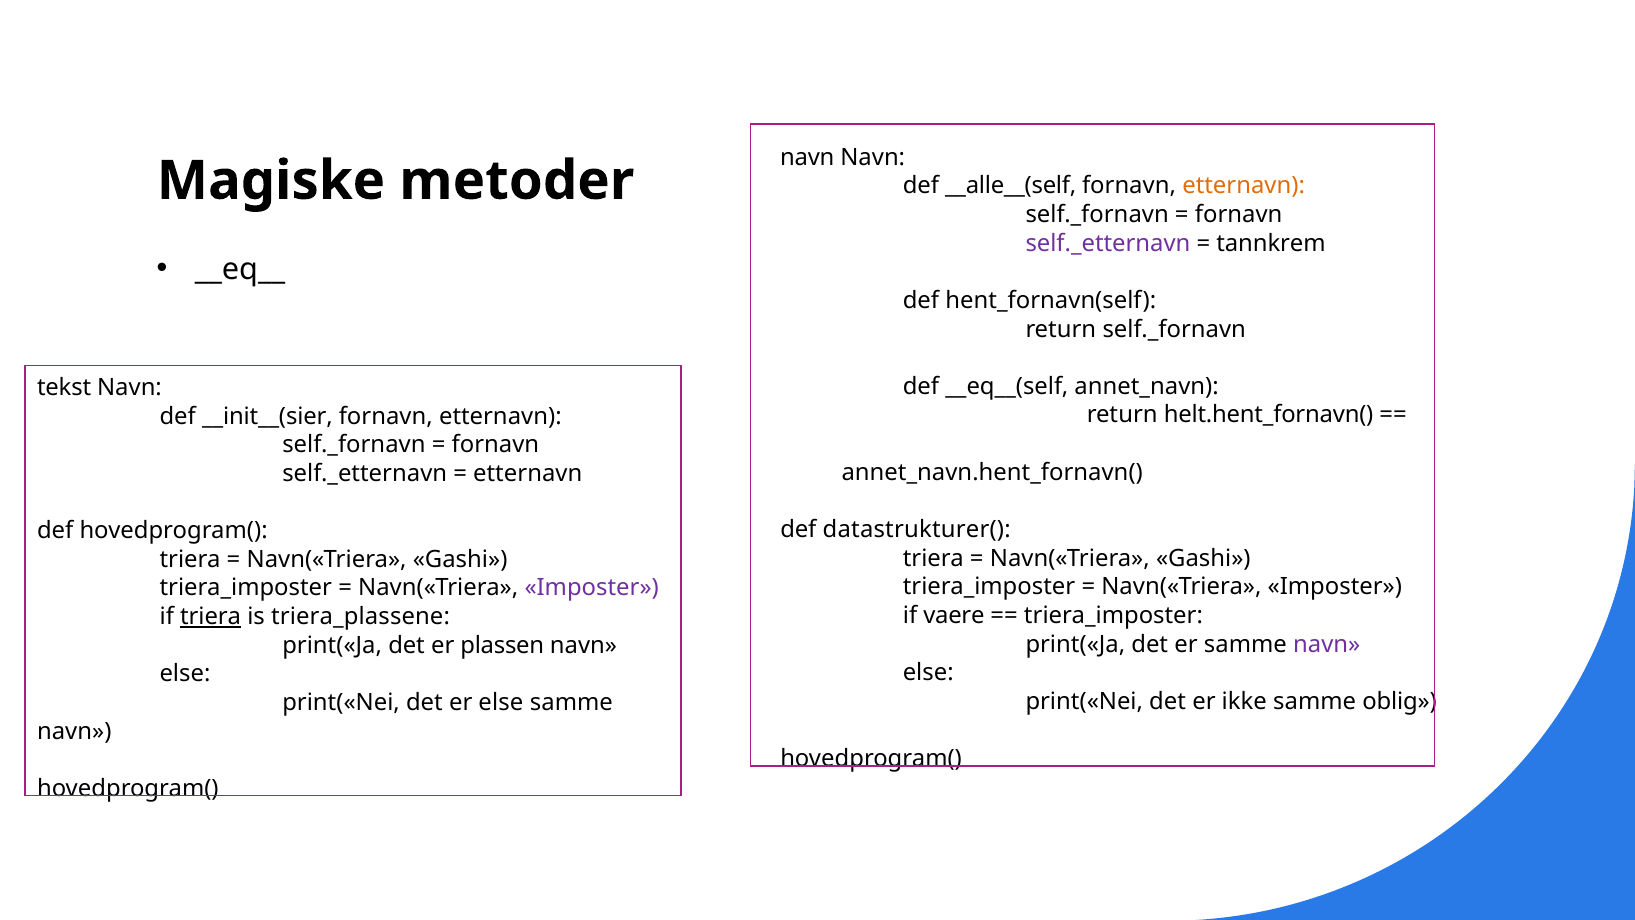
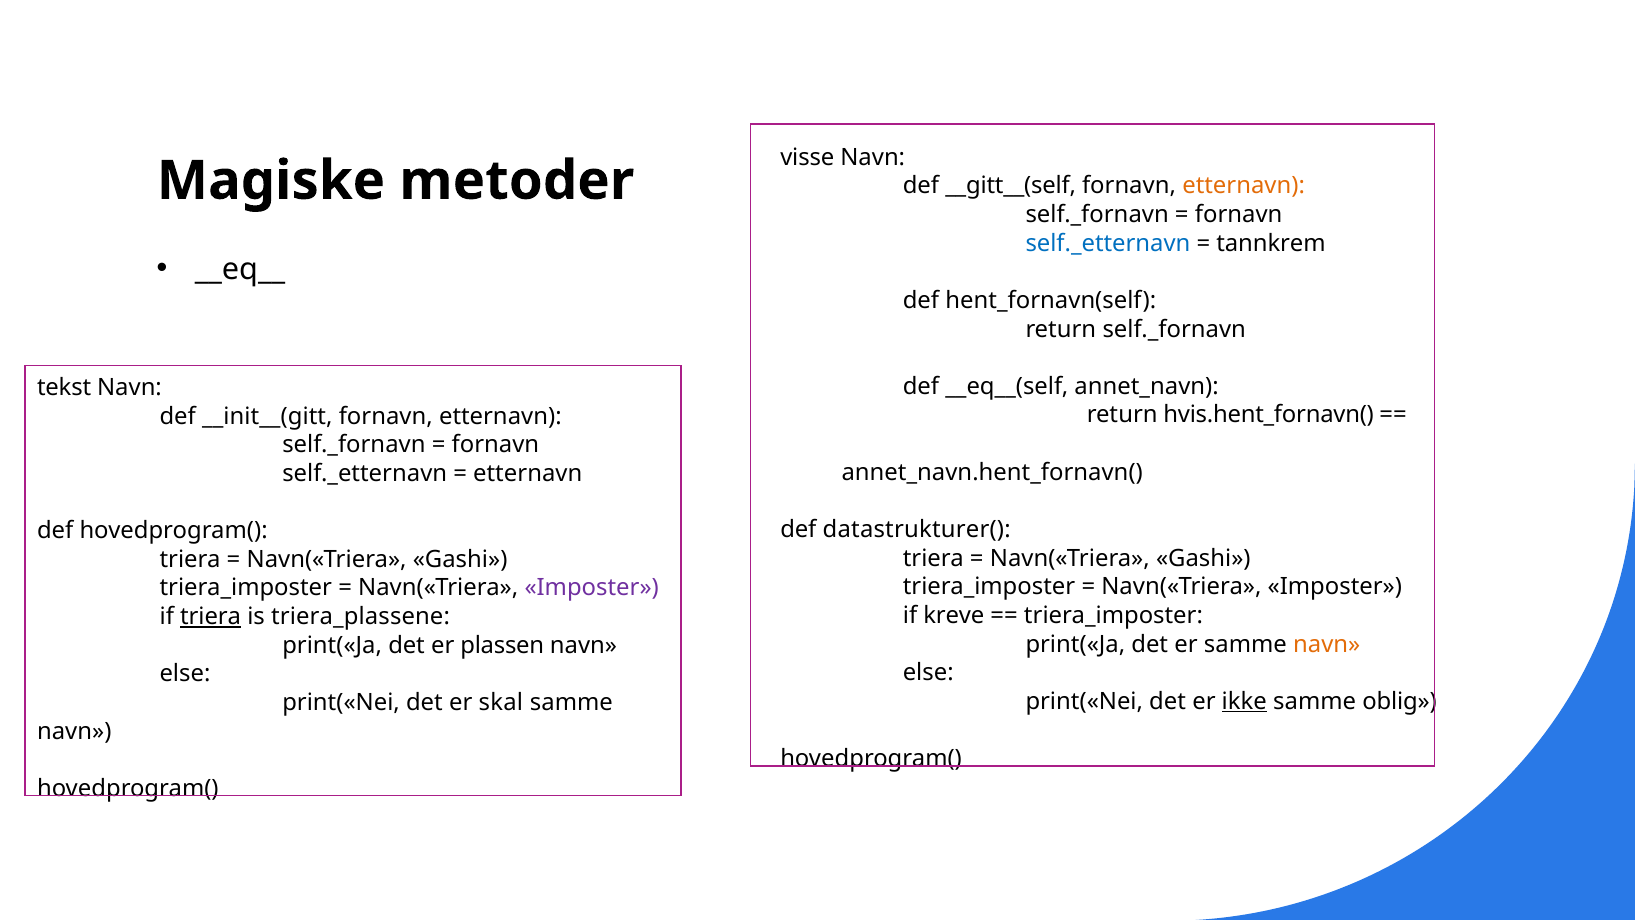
navn: navn -> visse (807, 157)
__alle__(self: __alle__(self -> __gitt__(self (1011, 186)
self._etternavn colour: purple -> blue (1108, 243)
helt.hent_fornavn(: helt.hent_fornavn( -> hvis.hent_fornavn( (1269, 415)
__init__(sier: __init__(sier -> __init__(gitt (267, 416)
vaere: vaere -> kreve (954, 615)
navn colour: purple -> orange (1327, 644)
ikke underline: none -> present (1244, 701)
er else: else -> skal (501, 702)
